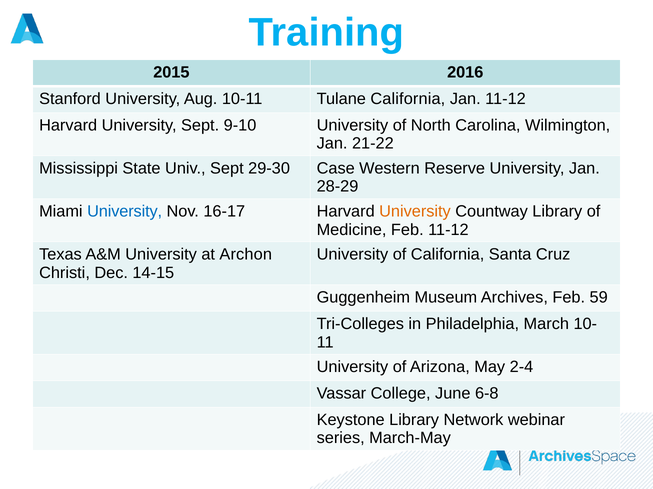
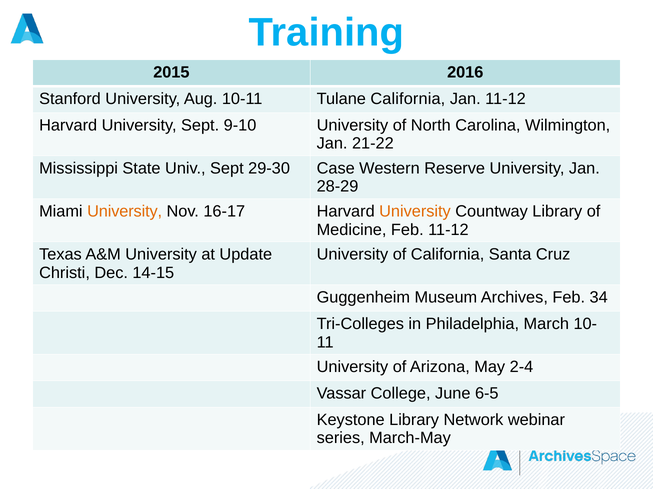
University colour: blue -> orange (125, 212)
Archon: Archon -> Update (246, 255)
59: 59 -> 34 (599, 298)
6-8: 6-8 -> 6-5 (487, 394)
